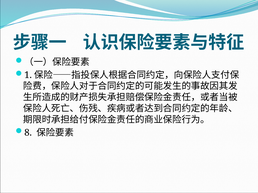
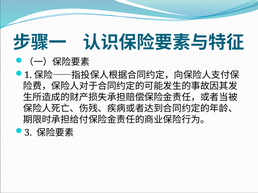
8: 8 -> 3 (28, 133)
